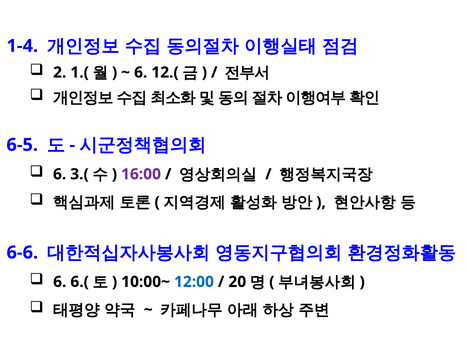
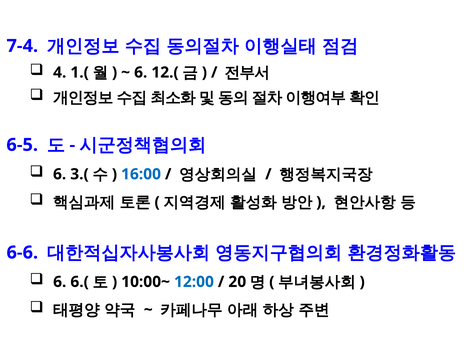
1-4: 1-4 -> 7-4 (22, 46)
2: 2 -> 4 (60, 73)
16:00 colour: purple -> blue (141, 174)
